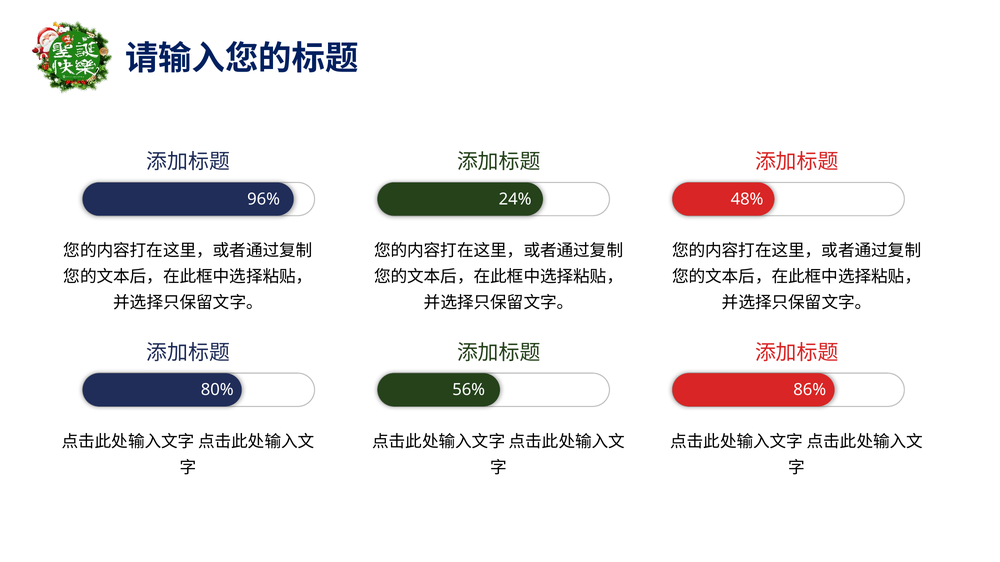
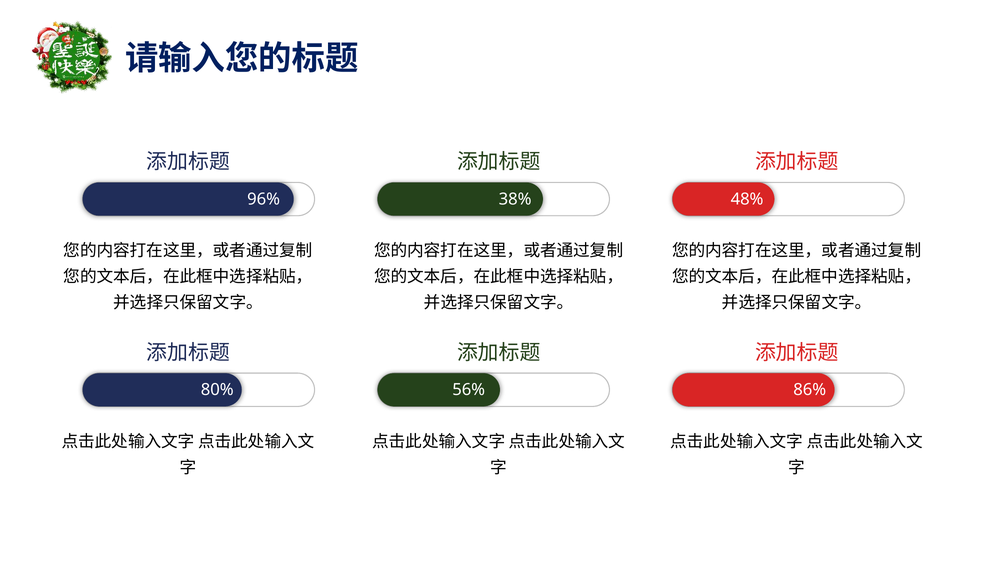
24%: 24% -> 38% (515, 199)
